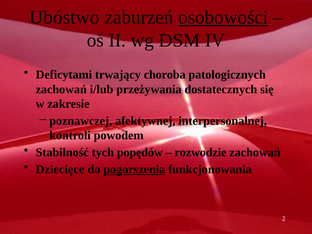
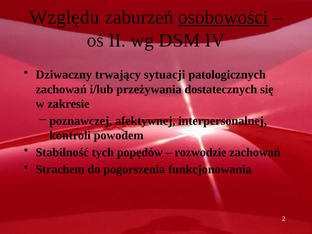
Ubóstwo: Ubóstwo -> Względu (64, 17)
Deficytami: Deficytami -> Dziwaczny (64, 75)
choroba: choroba -> sytuacji (165, 75)
Dziecięce: Dziecięce -> Strachem (60, 169)
pogorszenia underline: present -> none (134, 169)
